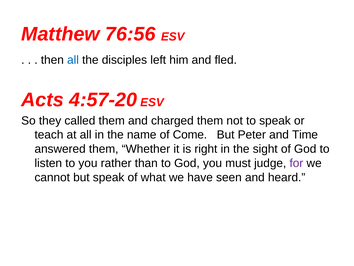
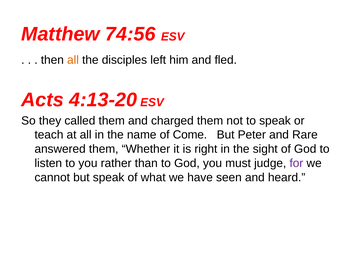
76:56: 76:56 -> 74:56 (130, 34)
all colour: blue -> orange (73, 60)
4:57-20: 4:57-20 -> 4:13-20 (103, 100)
Time: Time -> Rare (305, 135)
